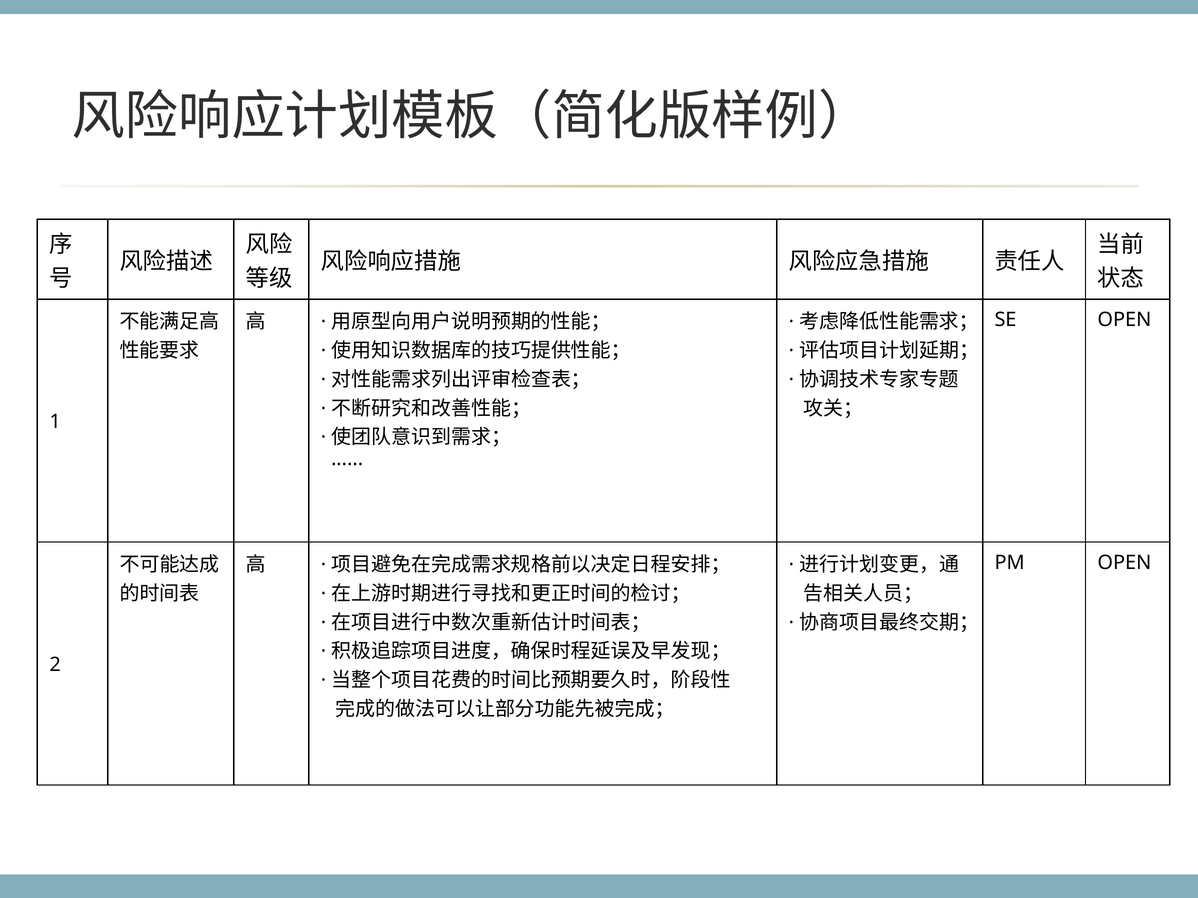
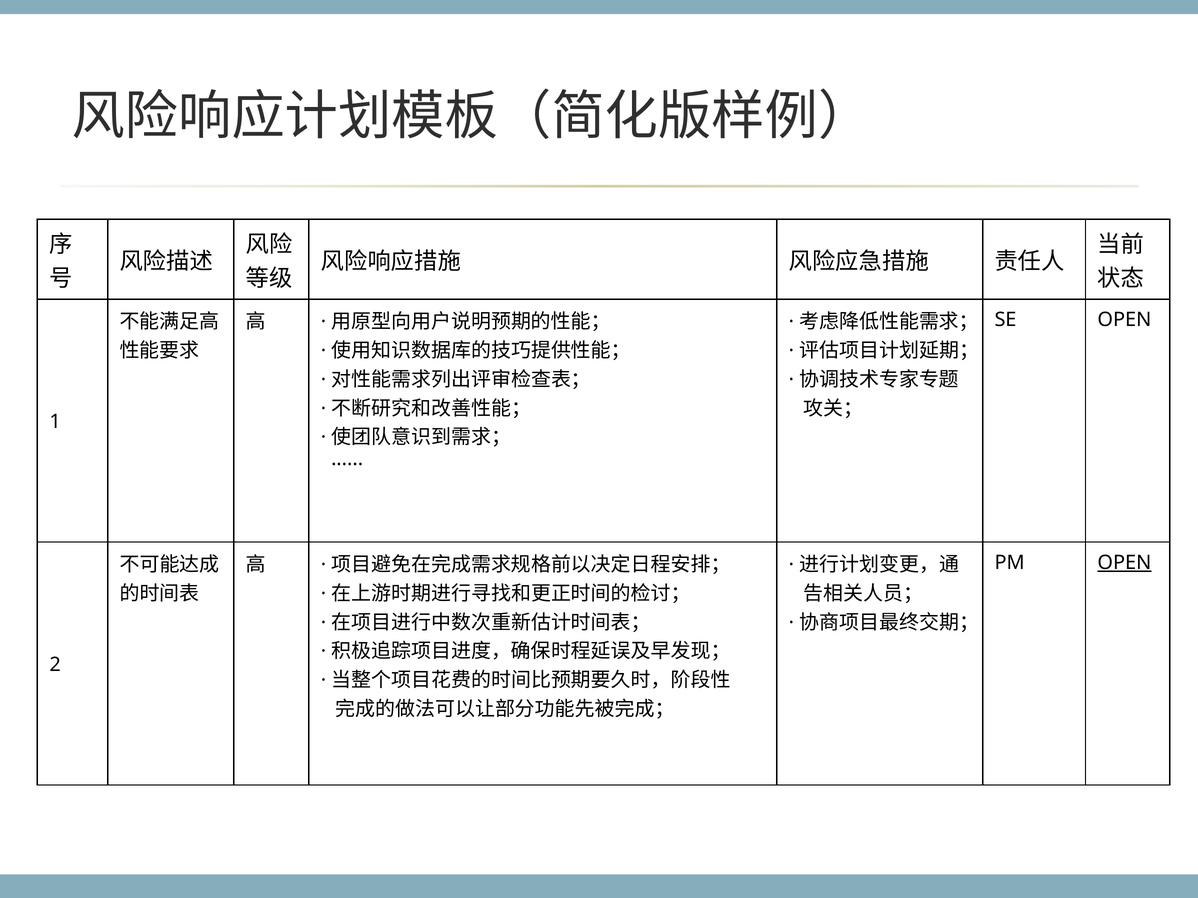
OPEN underline: none -> present (1124, 563)
